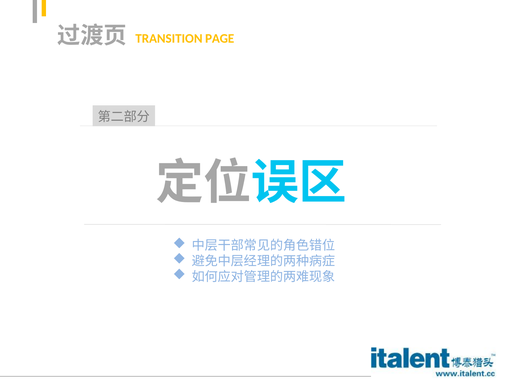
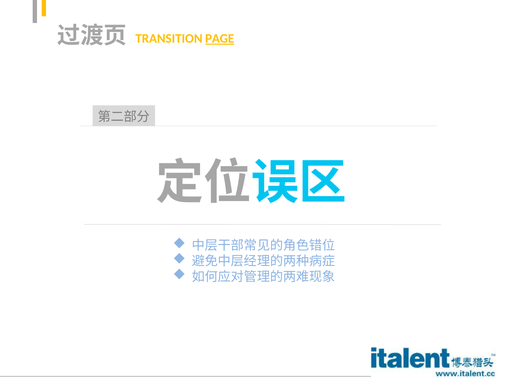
PAGE underline: none -> present (220, 38)
